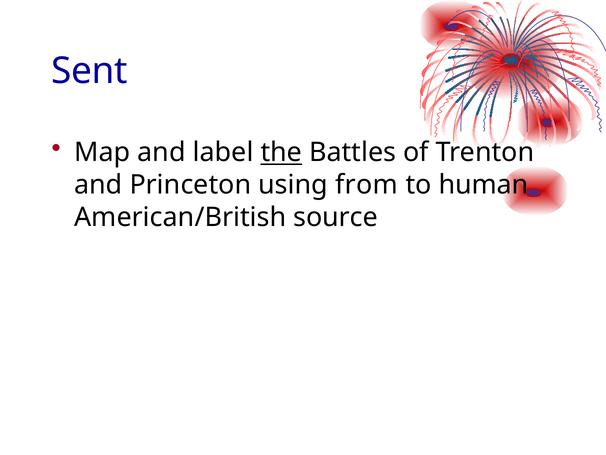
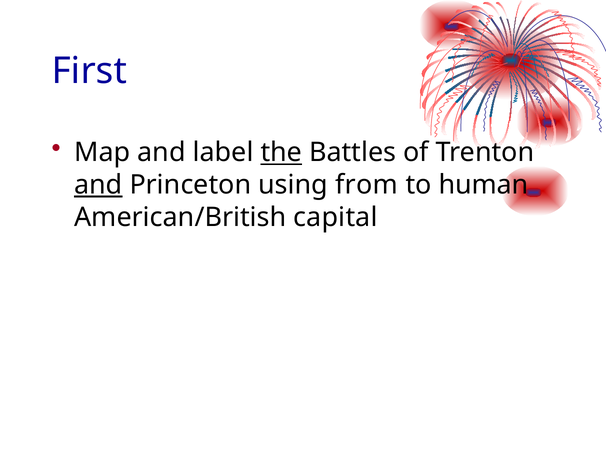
Sent: Sent -> First (89, 71)
and underline: none -> present (98, 185)
source: source -> capital (336, 217)
